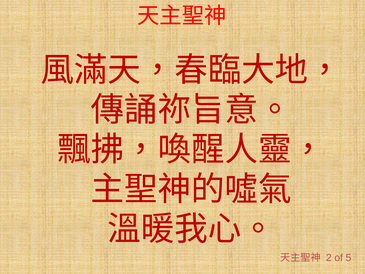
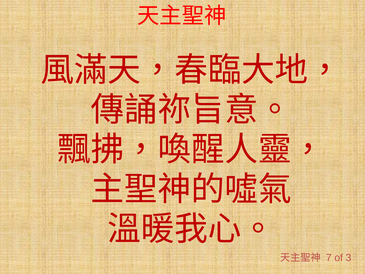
2: 2 -> 7 (329, 258)
5: 5 -> 3 (348, 258)
